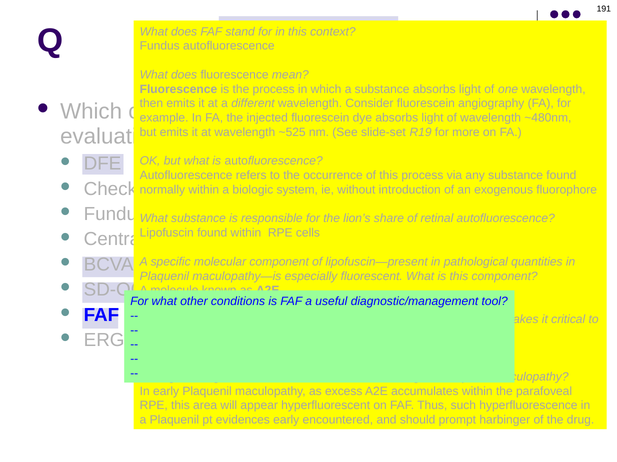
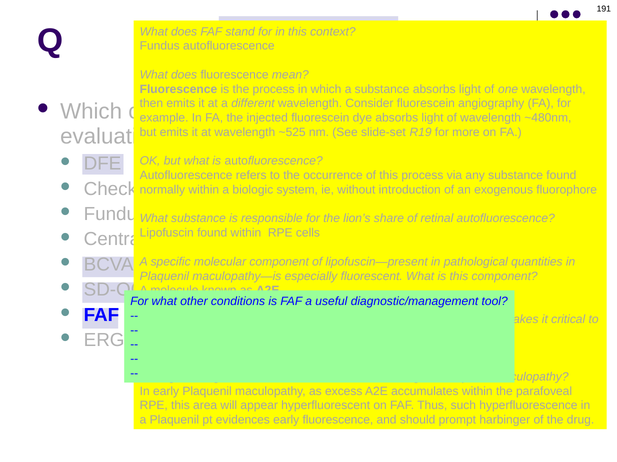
early encountered: encountered -> fluorescence (338, 421)
